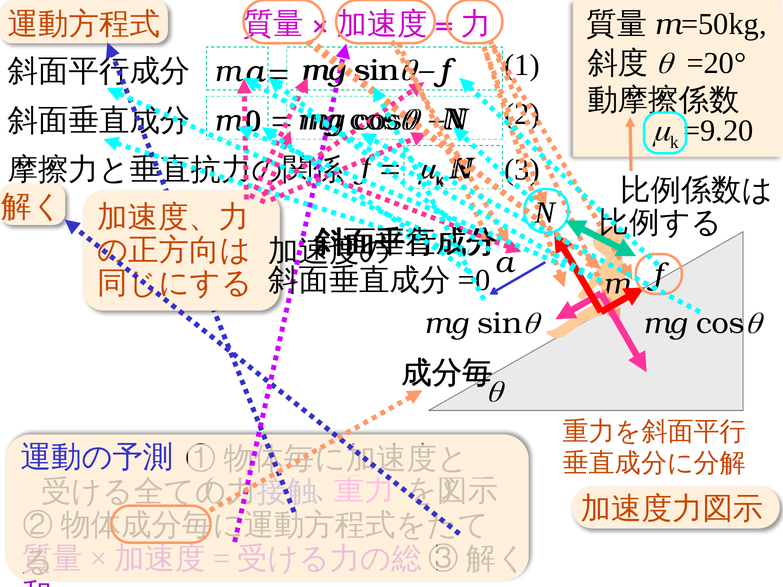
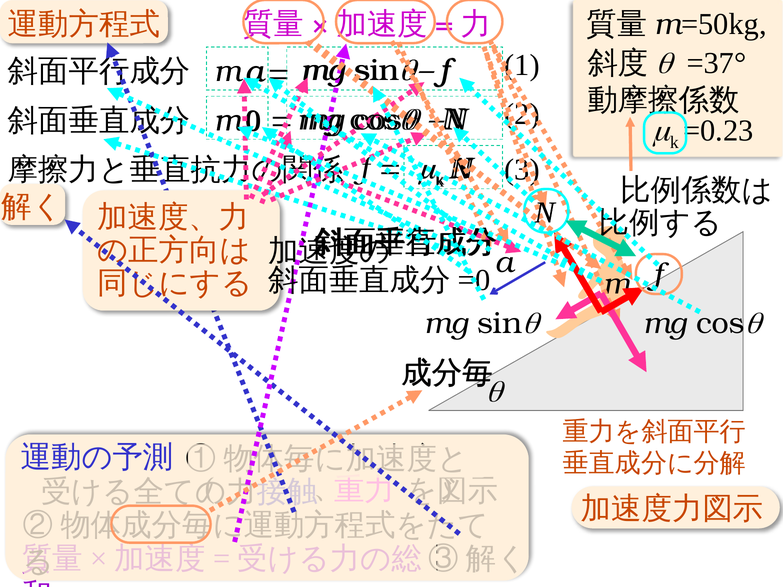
=20°: =20° -> =37° (716, 63)
=9.20: =9.20 -> =0.23 (718, 131)
